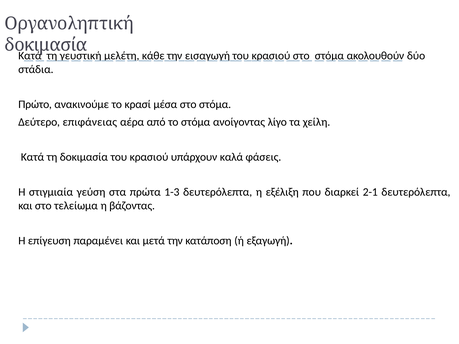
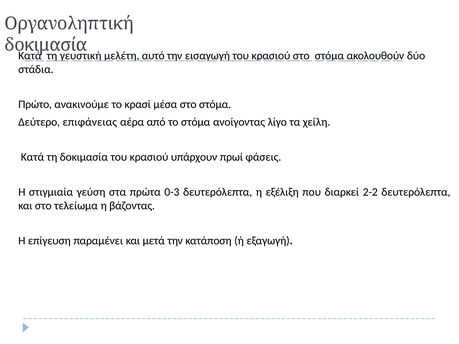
κάθε: κάθε -> αυτό (153, 56)
καλά: καλά -> πρωί (231, 157)
1-3: 1-3 -> 0-3 (172, 192)
2-1: 2-1 -> 2-2 (370, 192)
